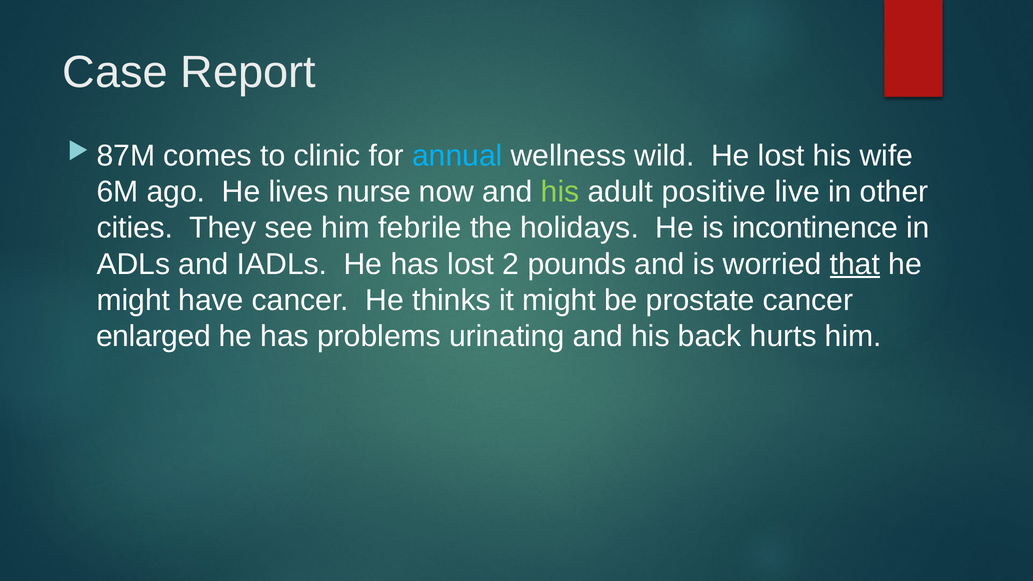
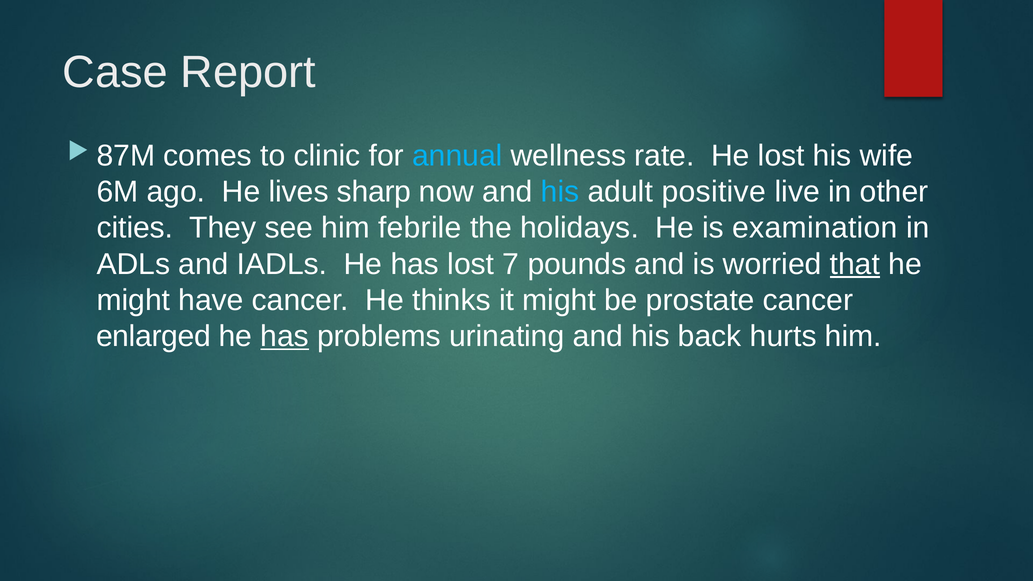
wild: wild -> rate (664, 156)
nurse: nurse -> sharp (374, 192)
his colour: light green -> light blue (560, 192)
incontinence: incontinence -> examination (815, 228)
2: 2 -> 7 (511, 264)
has underline: none -> present (285, 336)
